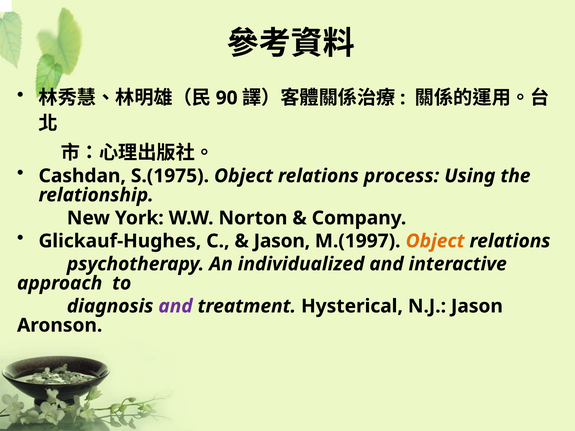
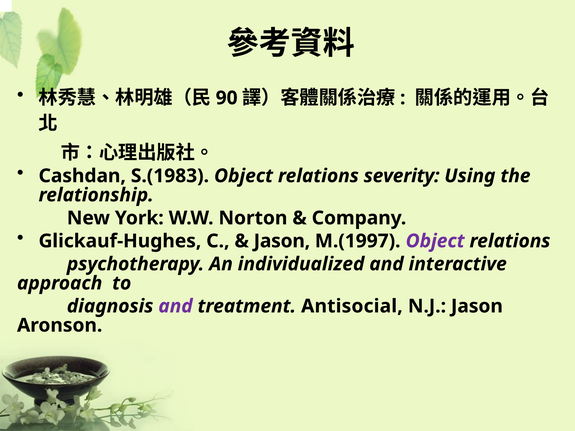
S.(1975: S.(1975 -> S.(1983 (170, 176)
process: process -> severity (402, 176)
Object colour: orange -> purple (435, 241)
Hysterical: Hysterical -> Antisocial (352, 306)
